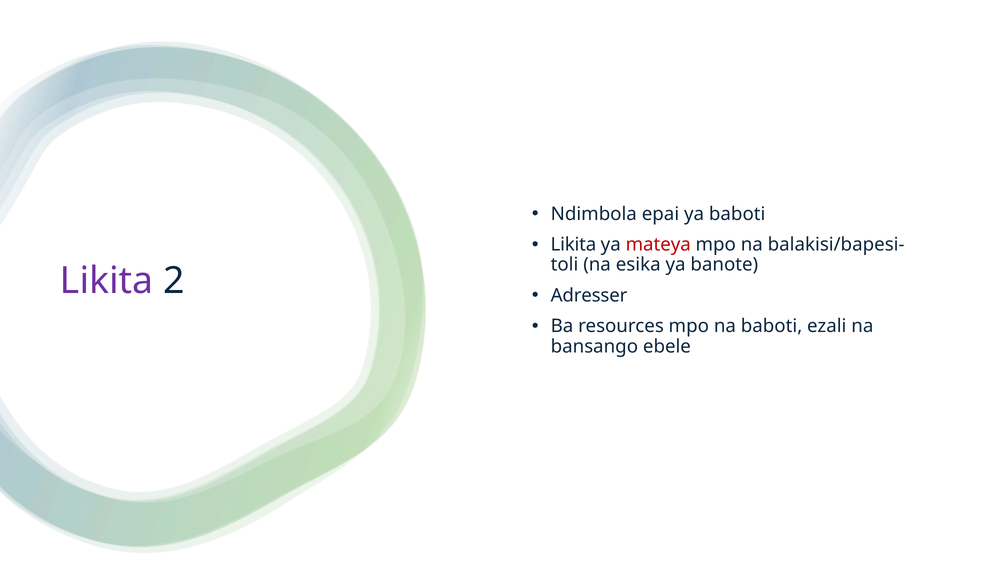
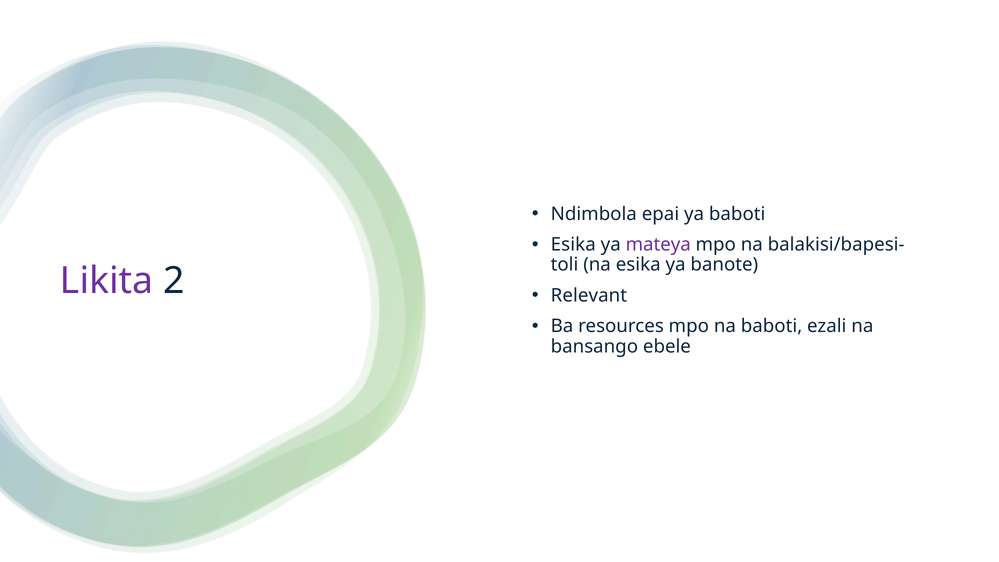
Likita: Likita -> Esika (573, 245)
mateya colour: red -> purple (658, 245)
Adresser: Adresser -> Relevant (589, 295)
